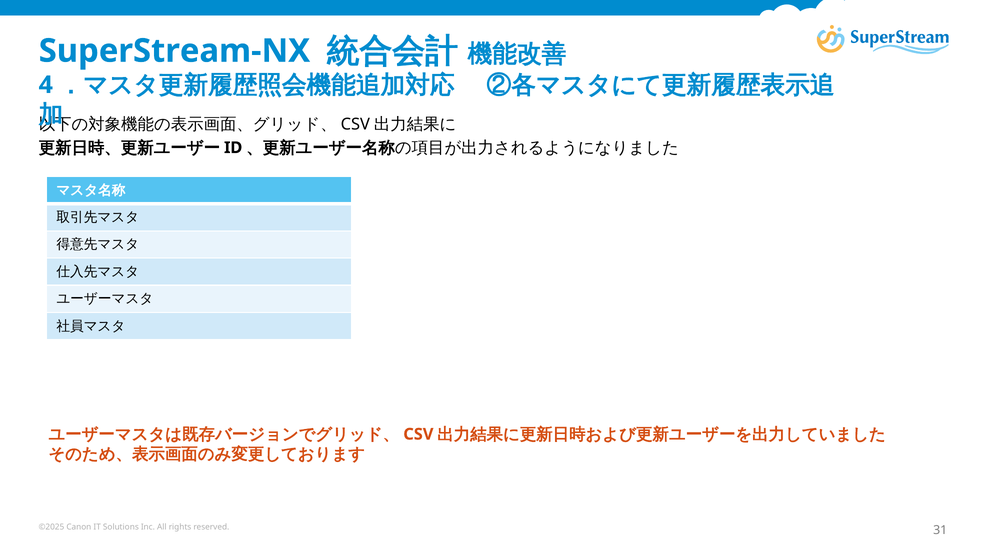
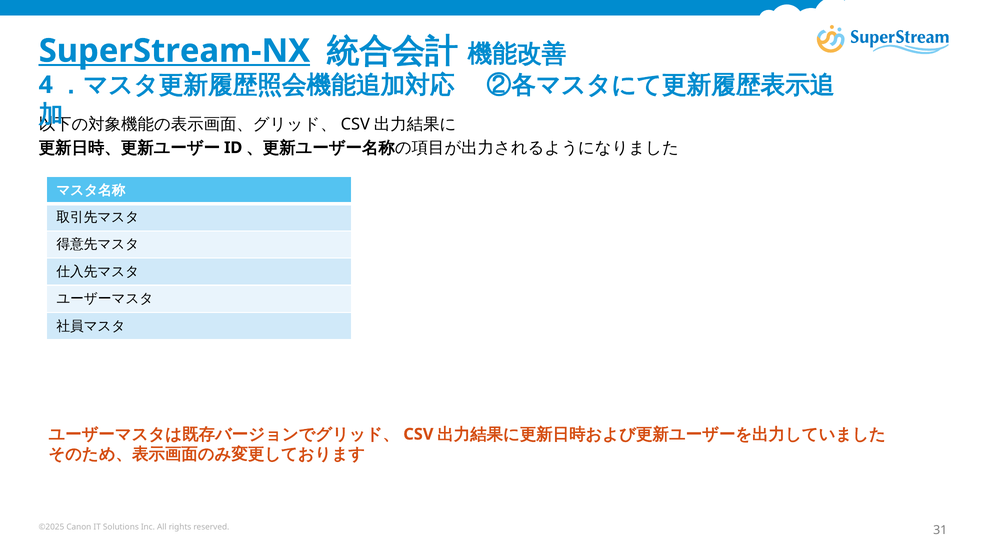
SuperStream-NX underline: none -> present (174, 51)
